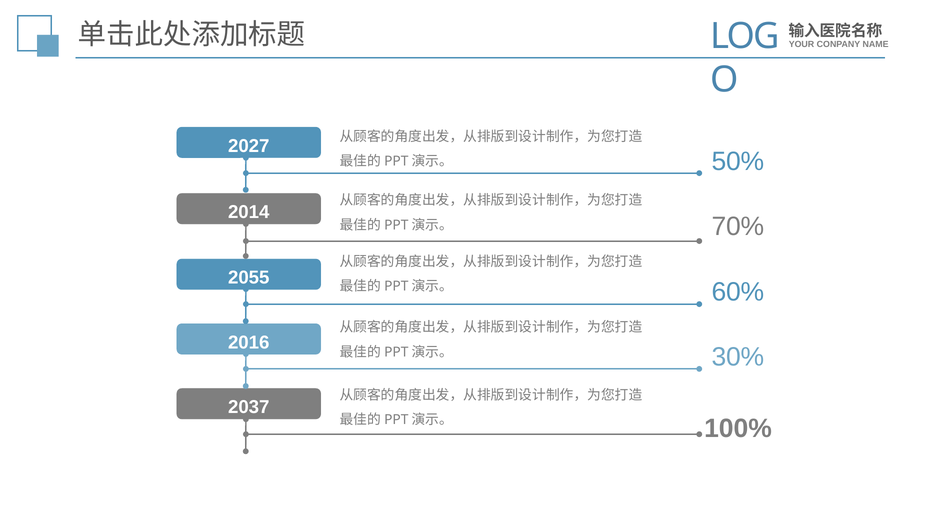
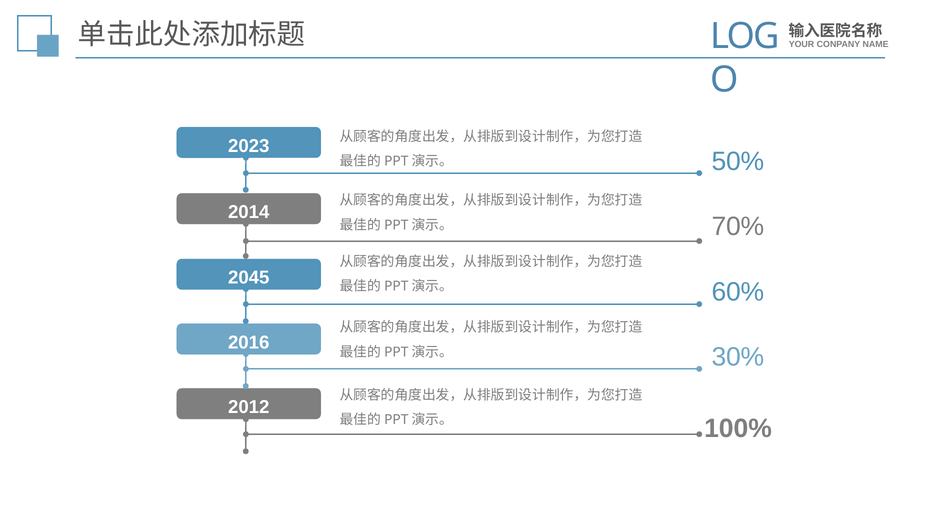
2027: 2027 -> 2023 (249, 146)
2055: 2055 -> 2045 (249, 278)
2037: 2037 -> 2012 (249, 407)
